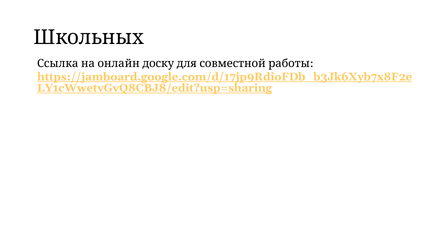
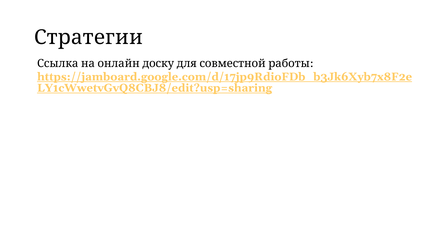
Школьных: Школьных -> Стратегии (89, 37)
